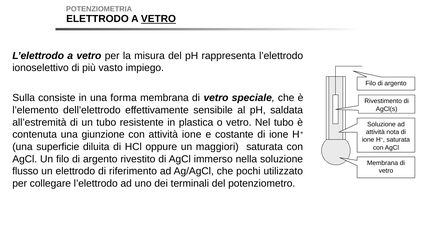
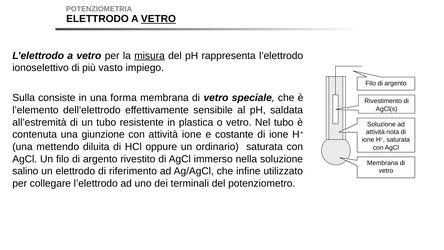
misura underline: none -> present (150, 56)
superficie: superficie -> mettendo (58, 147)
maggiori: maggiori -> ordinario (217, 147)
flusso: flusso -> salino (25, 171)
pochi: pochi -> infine (248, 171)
